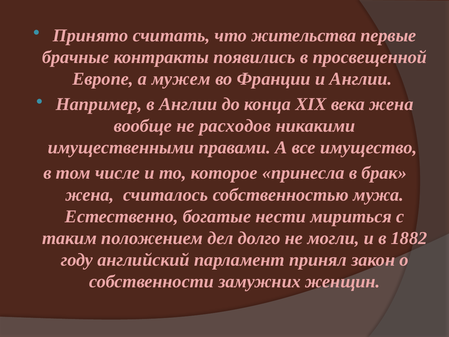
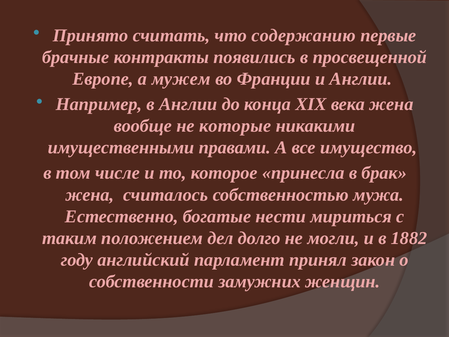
жительства: жительства -> содержанию (304, 35)
расходов: расходов -> которые (235, 126)
